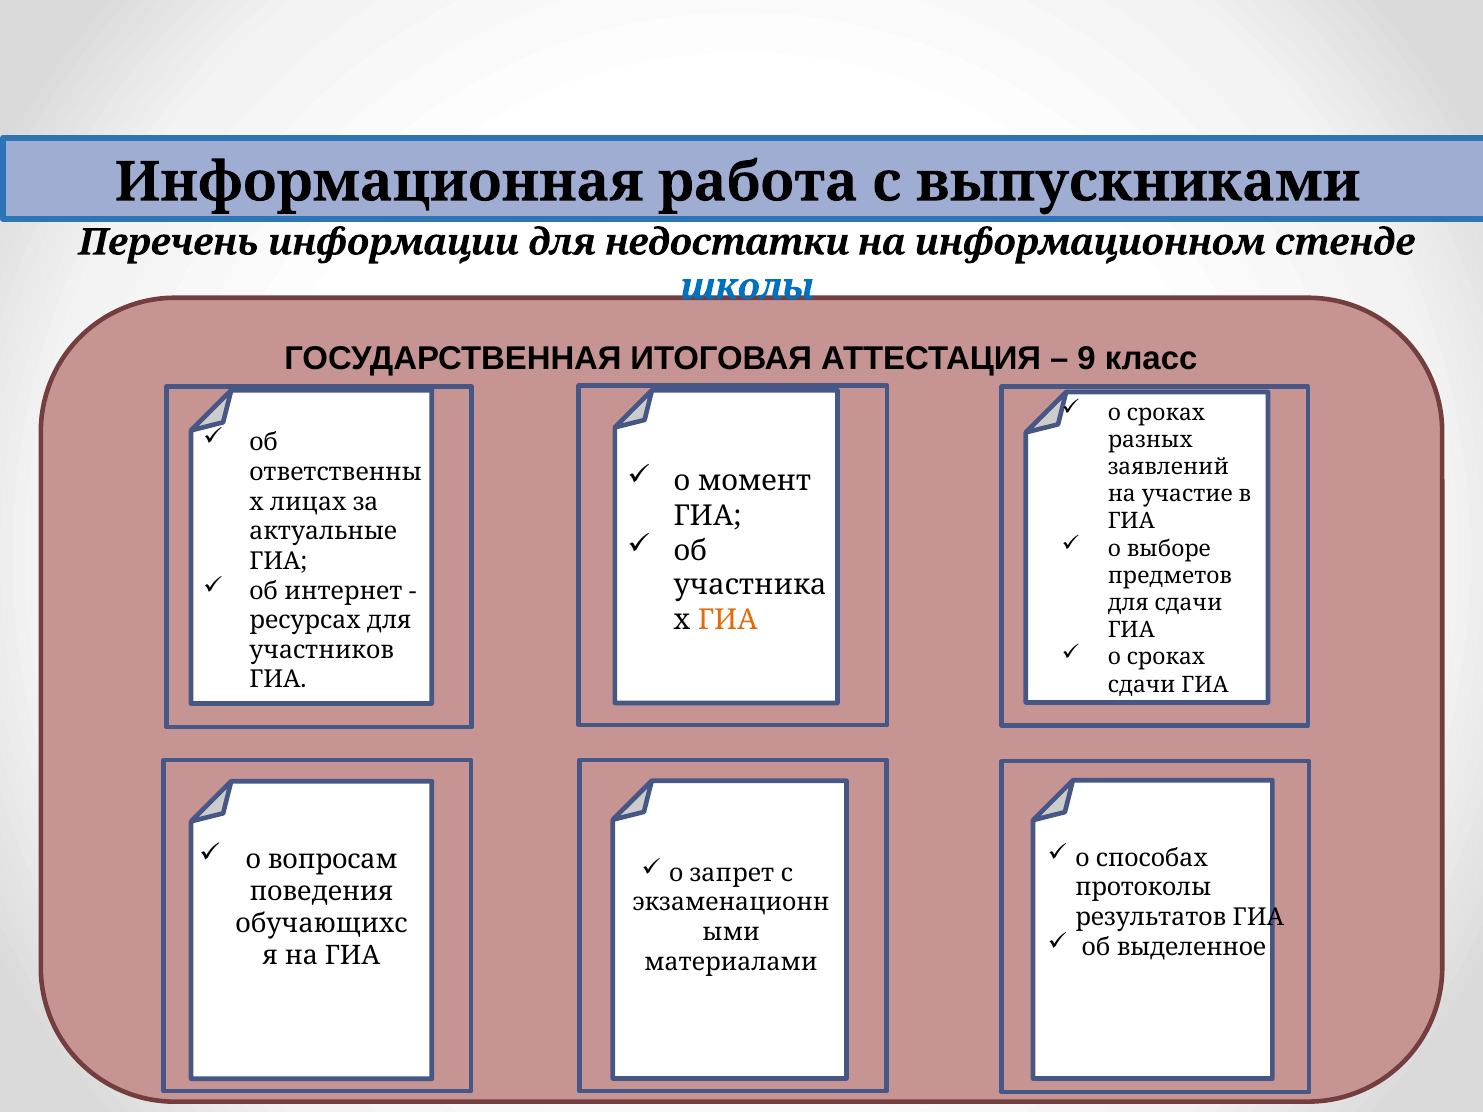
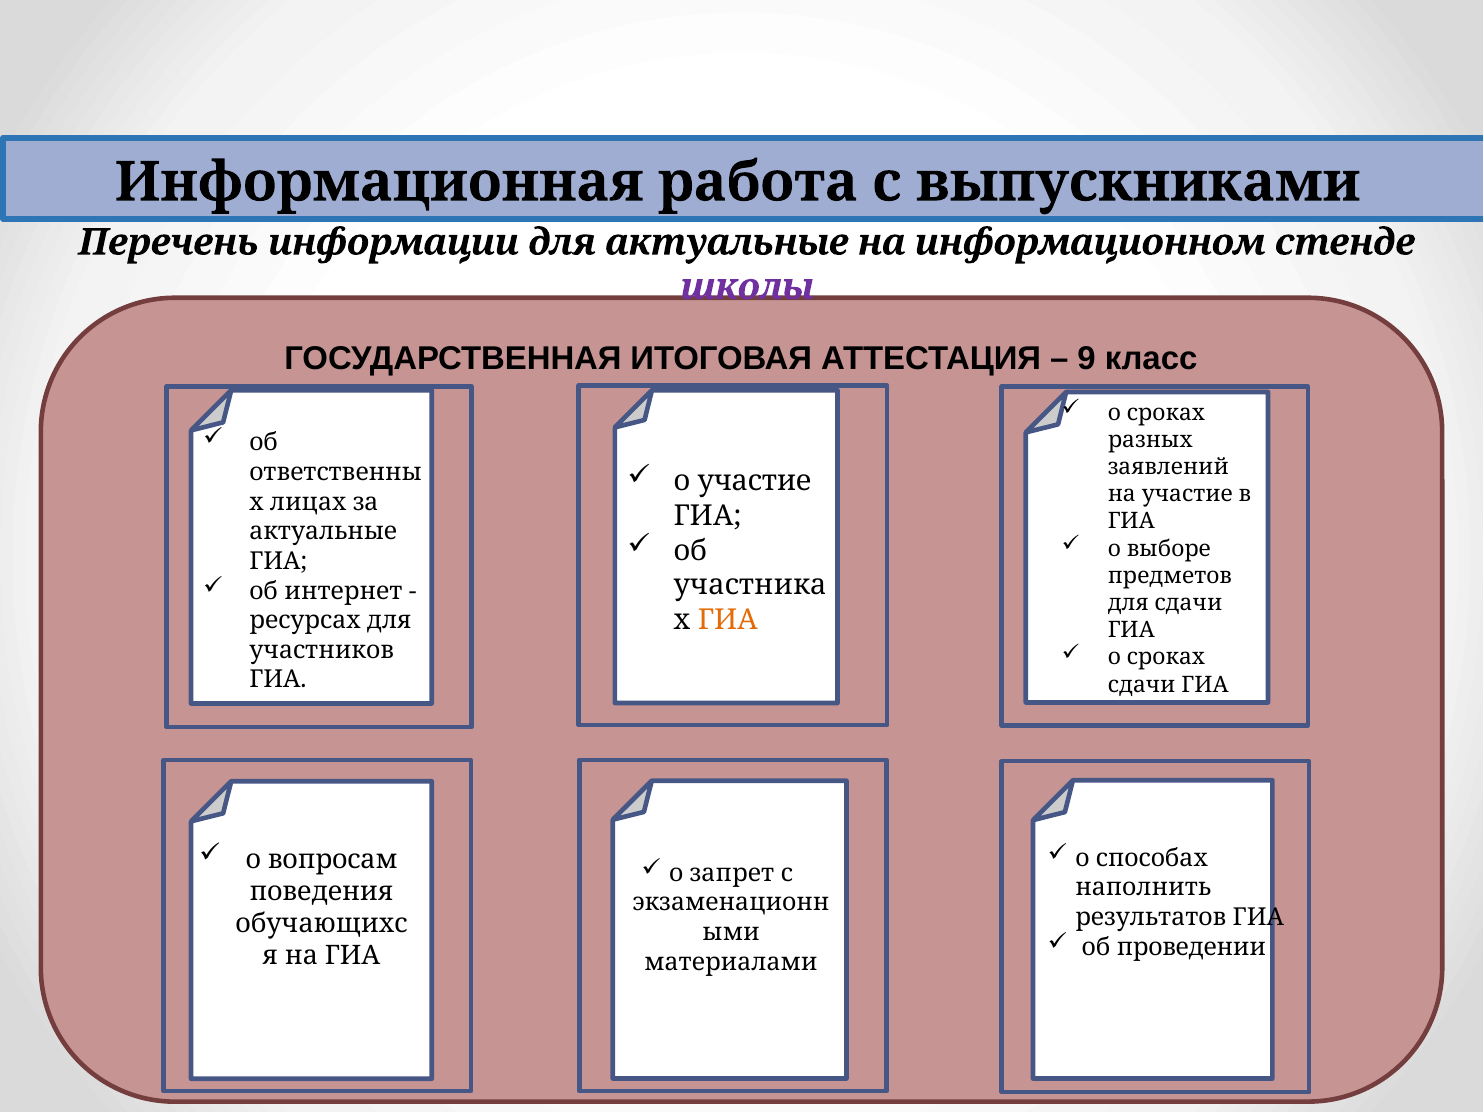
для недостатки: недостатки -> актуальные (727, 242)
школы colour: blue -> purple (747, 287)
о момент: момент -> участие (754, 482)
протоколы: протоколы -> наполнить (1143, 888)
выделенное: выделенное -> проведении (1191, 947)
